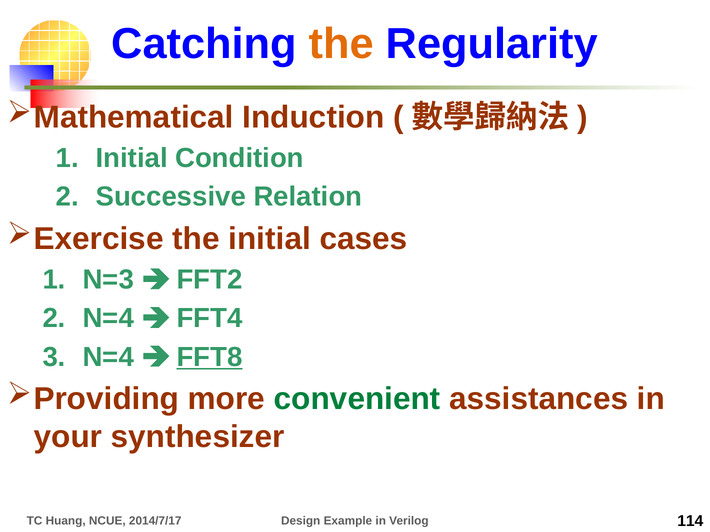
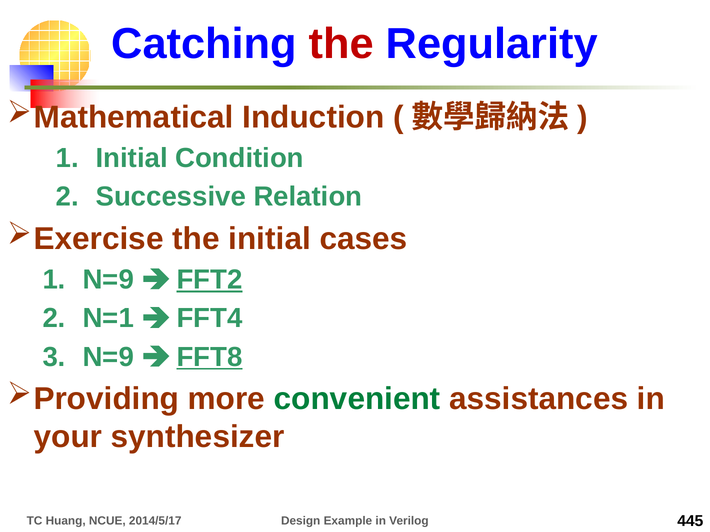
the colour: orange -> red (341, 44)
N=3: N=3 -> N=9 (108, 280)
FFT2 underline: none -> present (210, 280)
N=4: N=4 -> N=1 (108, 319)
N=4: N=4 -> N=9 (108, 357)
2014/7/17: 2014/7/17 -> 2014/5/17 (155, 521)
114: 114 -> 445 (690, 522)
